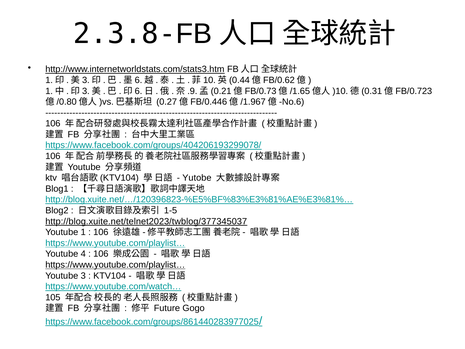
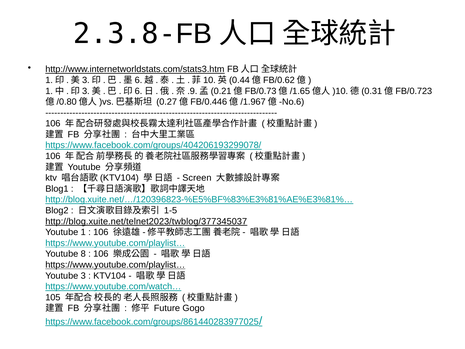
Yutobe: Yutobe -> Screen (197, 178)
4: 4 -> 8 (83, 254)
